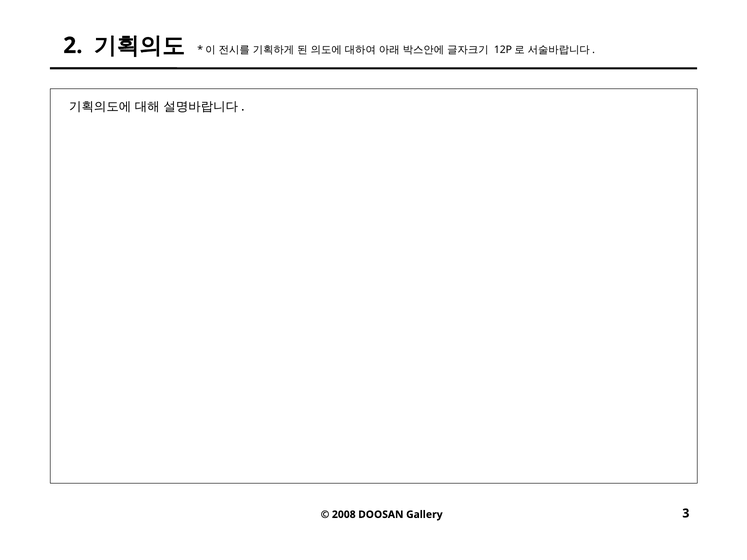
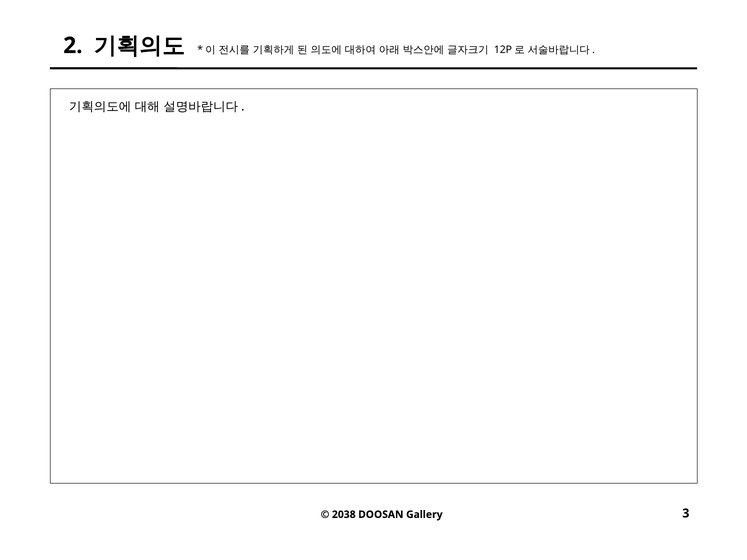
2008: 2008 -> 2038 (344, 515)
